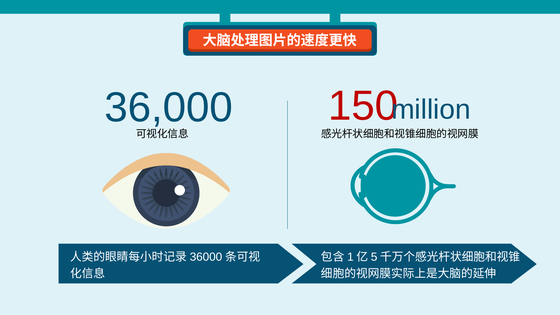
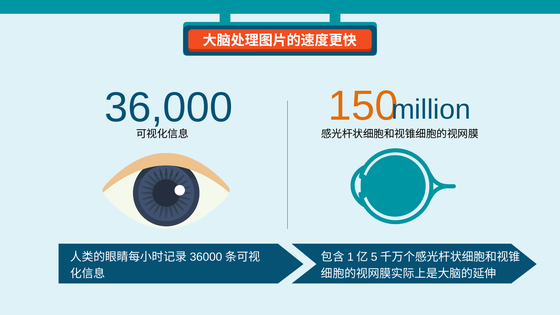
150 colour: red -> orange (363, 106)
